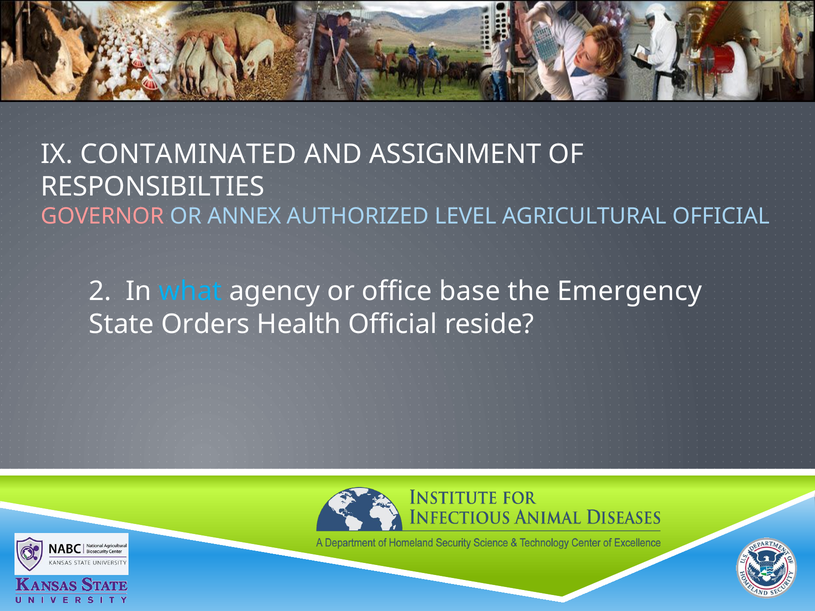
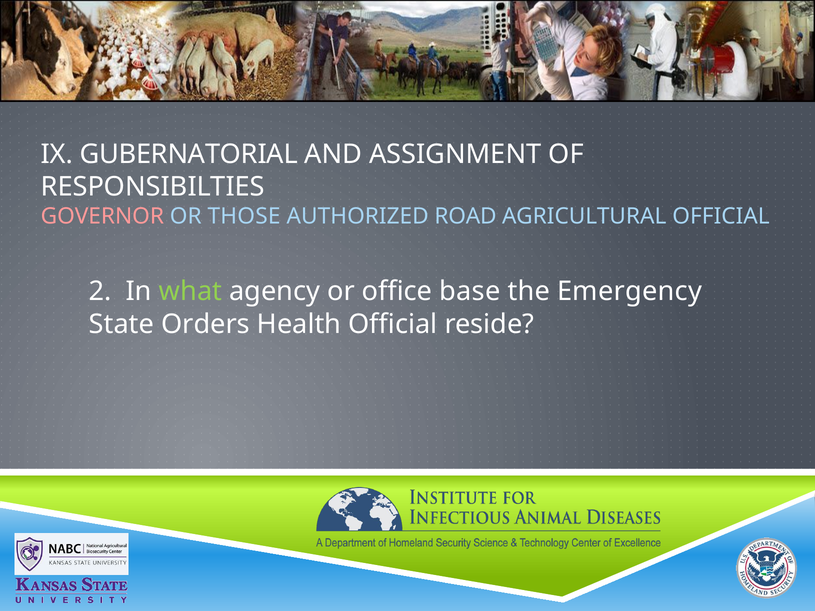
CONTAMINATED: CONTAMINATED -> GUBERNATORIAL (189, 154)
ANNEX: ANNEX -> THOSE (244, 217)
LEVEL: LEVEL -> ROAD (466, 217)
what colour: light blue -> light green (190, 292)
